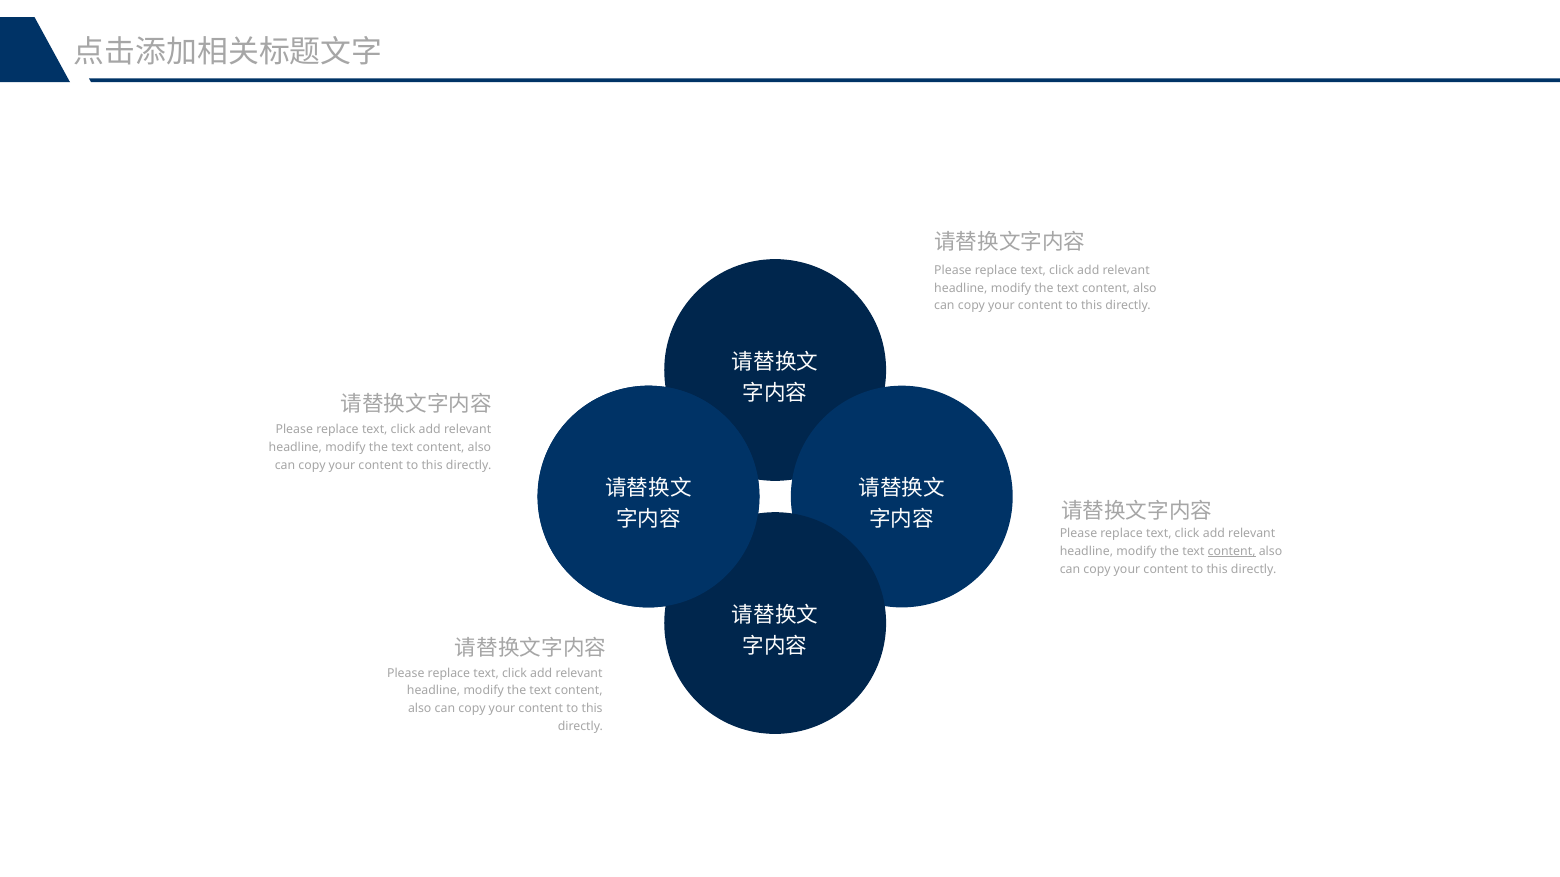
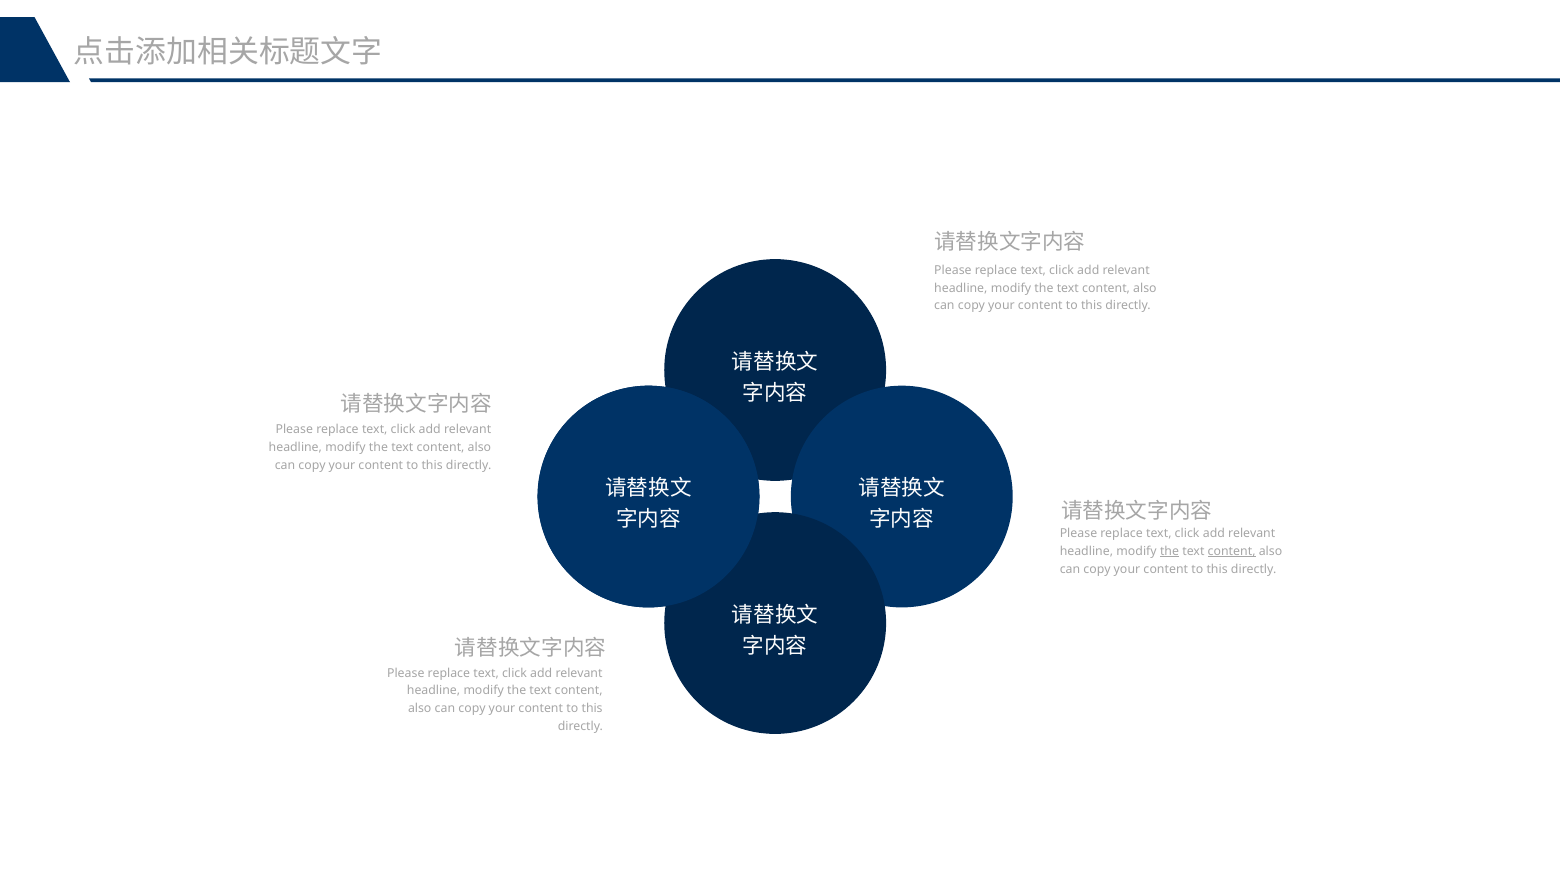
the underline: none -> present (1170, 552)
